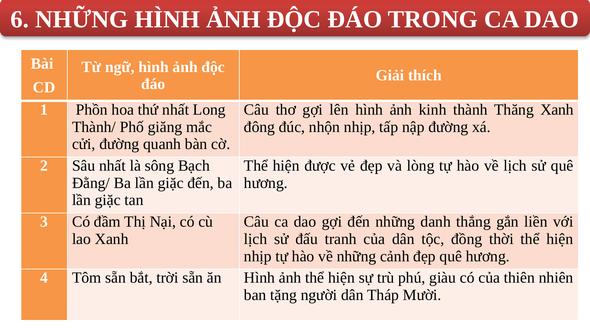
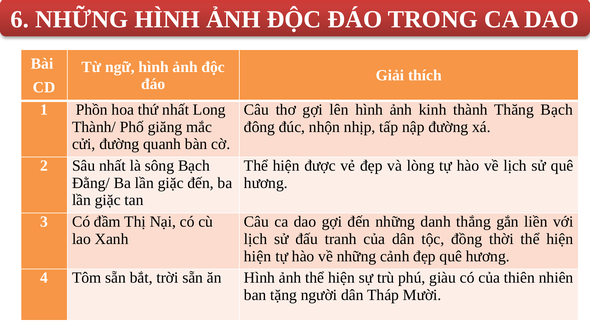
Thăng Xanh: Xanh -> Bạch (557, 110)
nhịp: nhịp -> hiện (258, 256)
